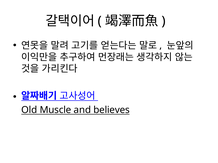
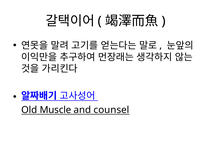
believes: believes -> counsel (111, 110)
